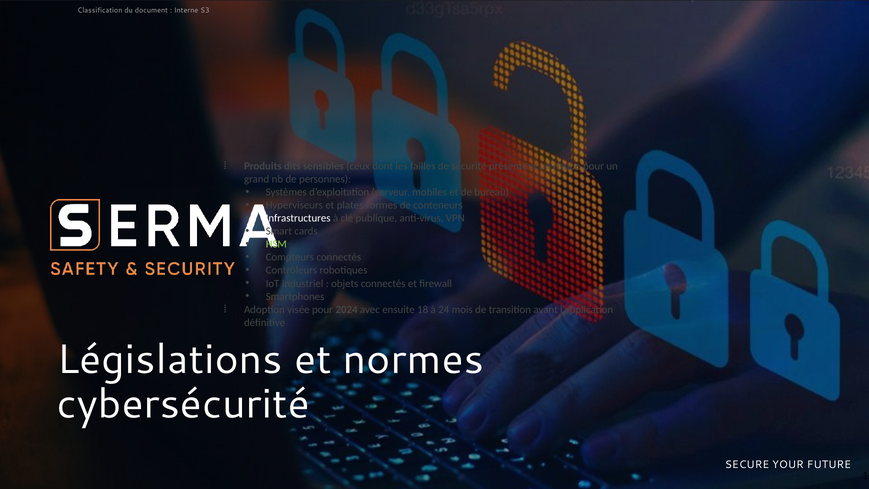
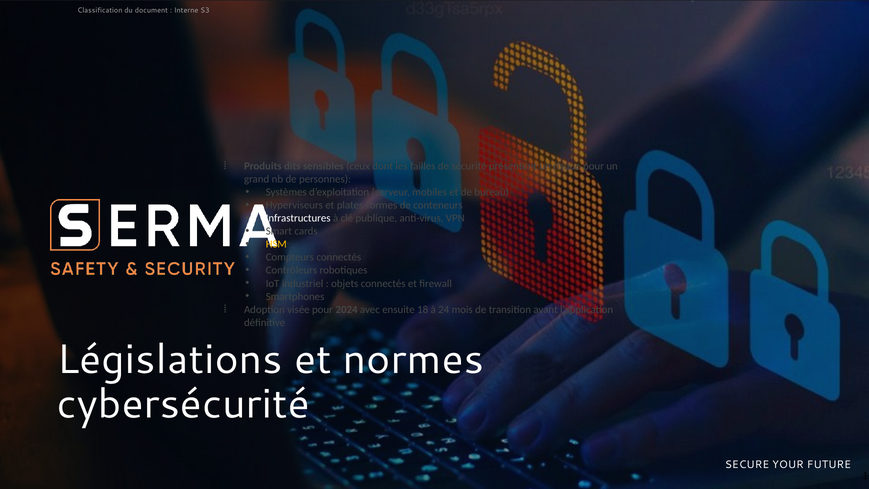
HSM colour: light green -> yellow (276, 244)
